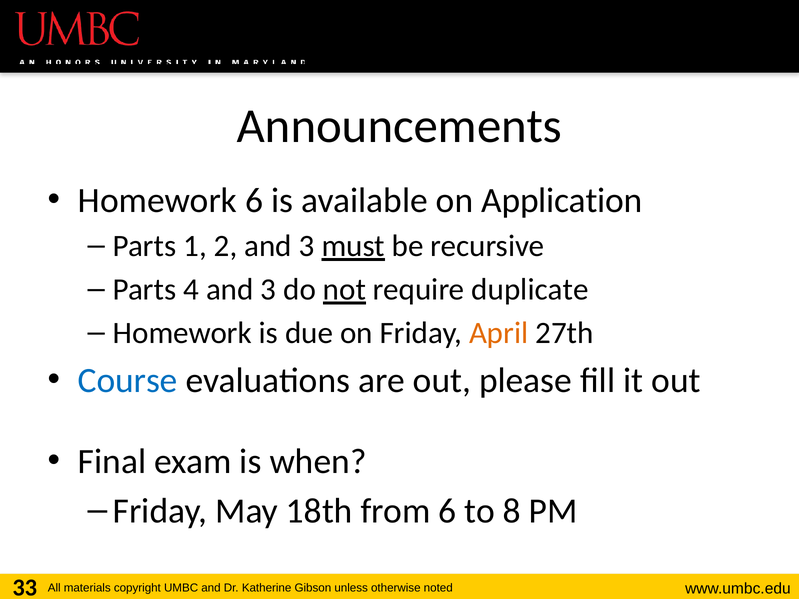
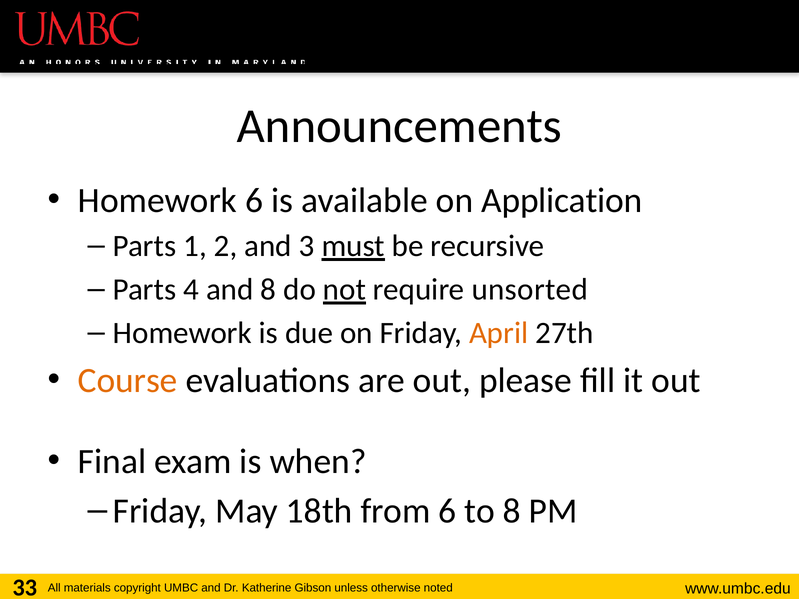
4 and 3: 3 -> 8 (268, 290)
duplicate: duplicate -> unsorted (530, 290)
Course colour: blue -> orange (128, 381)
